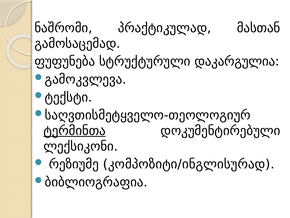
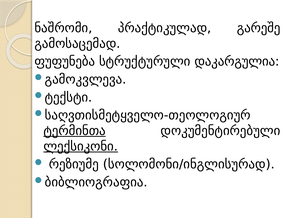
მასთან: მასთან -> გარეშე (259, 28)
ლექსიკონი underline: none -> present (81, 146)
კომპოზიტი/ინგლისურად: კომპოზიტი/ინგლისურად -> სოლომონი/ინგლისურად (189, 164)
